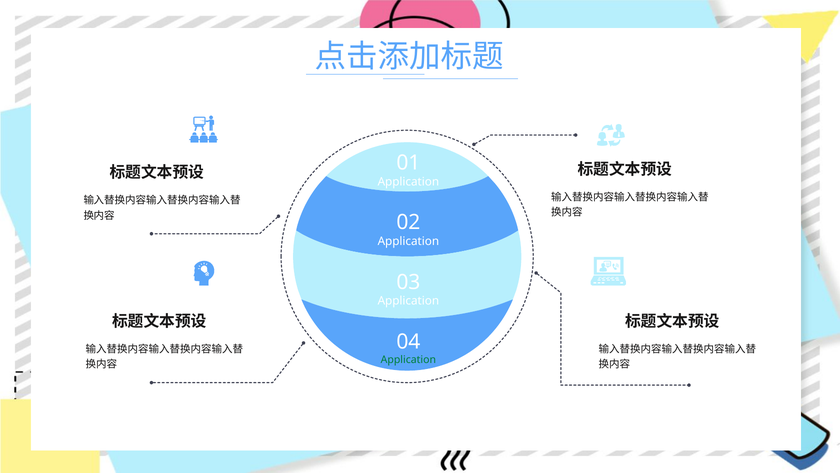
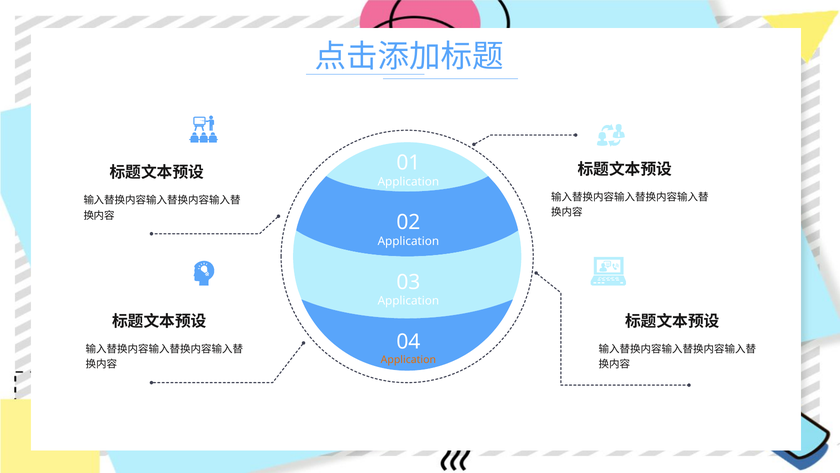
Application colour: green -> orange (408, 360)
